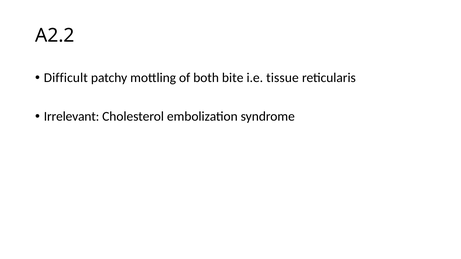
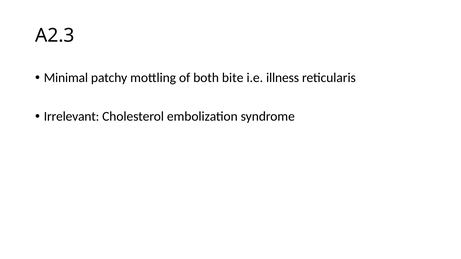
A2.2: A2.2 -> A2.3 (55, 35)
Difficult: Difficult -> Minimal (66, 78)
tissue: tissue -> illness (283, 78)
